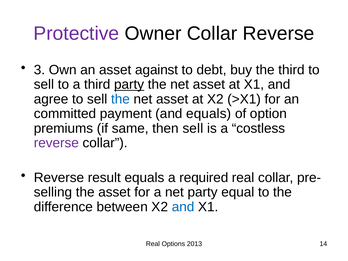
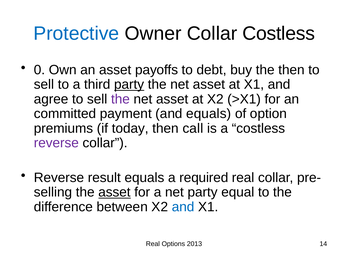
Protective colour: purple -> blue (76, 34)
Collar Reverse: Reverse -> Costless (279, 34)
3: 3 -> 0 (40, 70)
against: against -> payoffs (157, 70)
the third: third -> then (292, 70)
the colour: blue -> purple (121, 99)
same: same -> today (130, 128)
then sell: sell -> call (193, 128)
asset underline: none -> present (115, 192)
